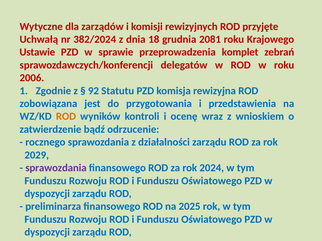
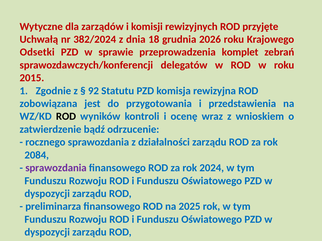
2081: 2081 -> 2026 (210, 39)
Ustawie: Ustawie -> Odsetki (37, 52)
2006: 2006 -> 2015 (32, 78)
ROD colour: orange -> black (66, 117)
2029: 2029 -> 2084 (37, 155)
